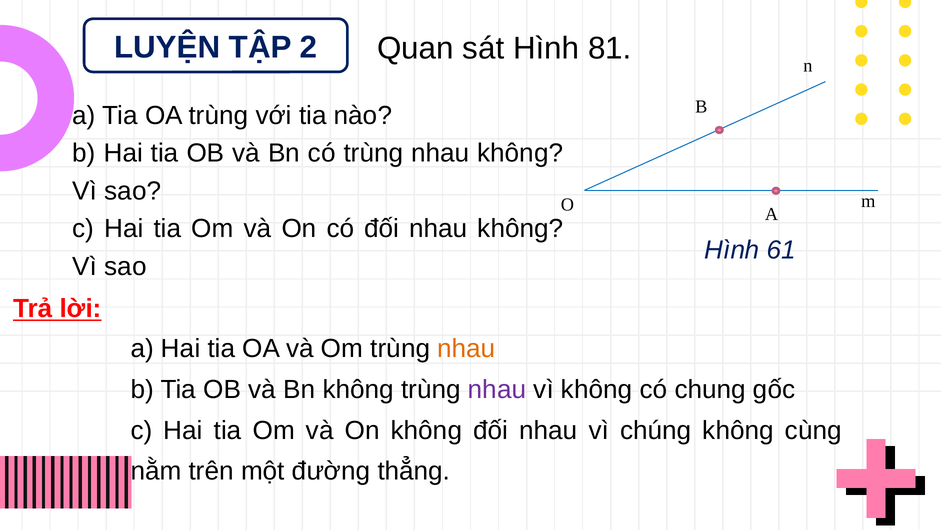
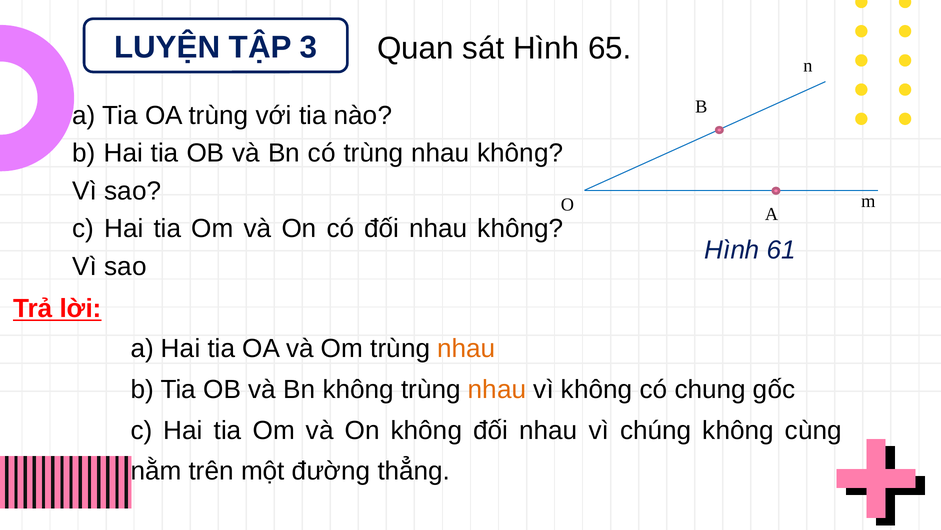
2: 2 -> 3 (309, 47)
81: 81 -> 65 (610, 48)
nhau colour: purple -> orange (497, 389)
